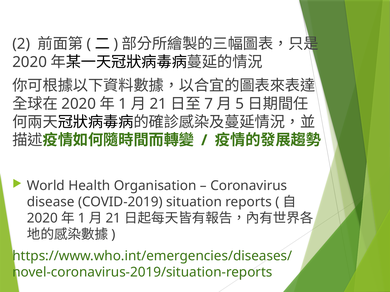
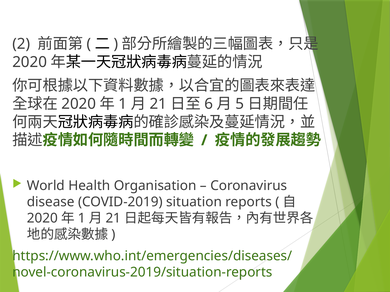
7: 7 -> 6 (209, 104)
